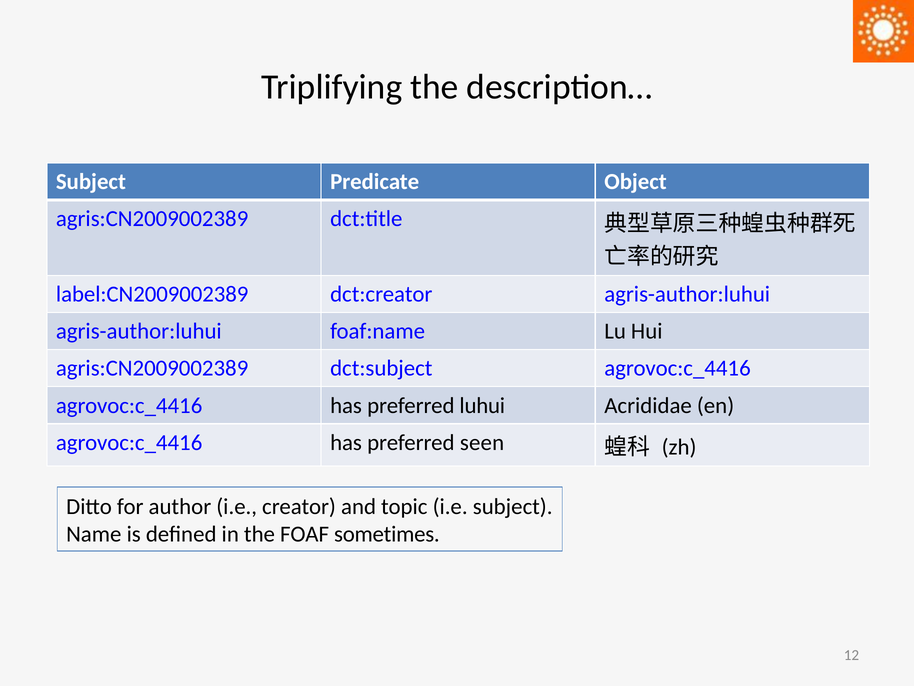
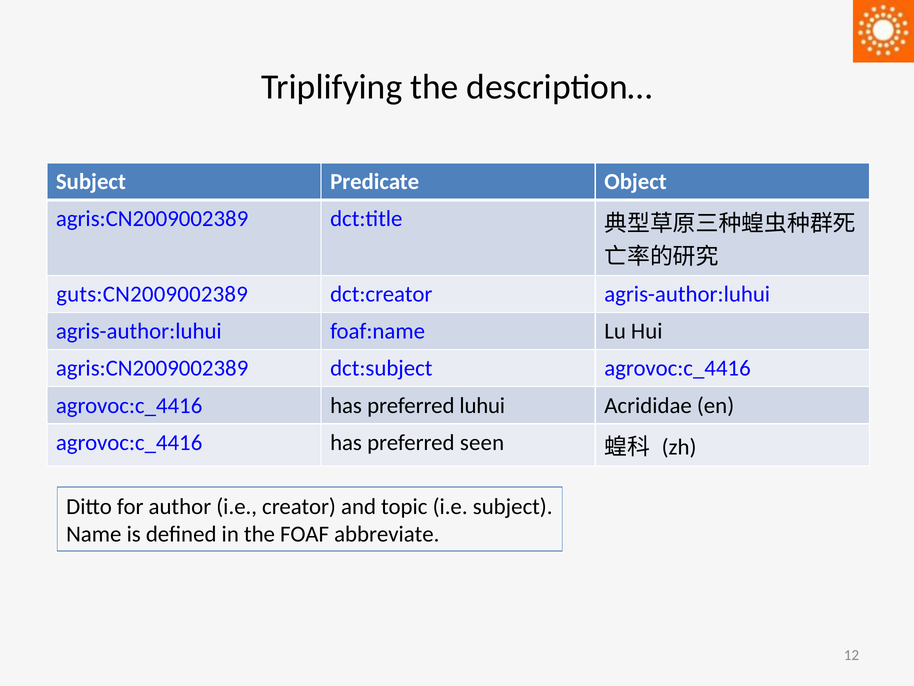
label:CN2009002389: label:CN2009002389 -> guts:CN2009002389 (152, 294)
sometimes: sometimes -> abbreviate (387, 534)
